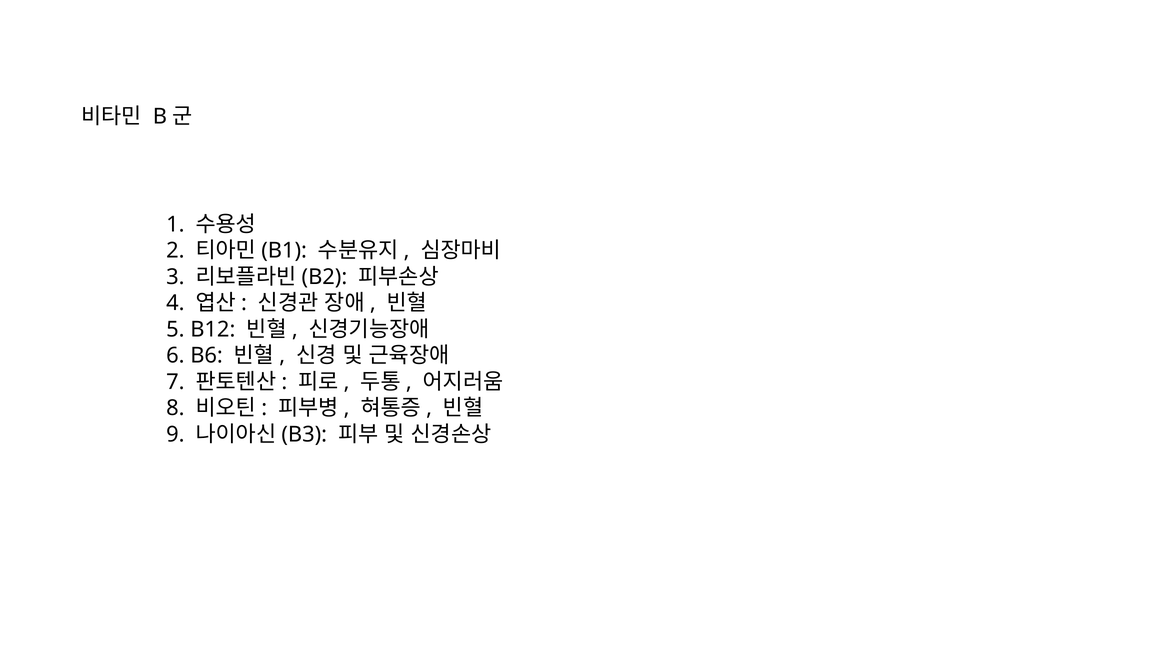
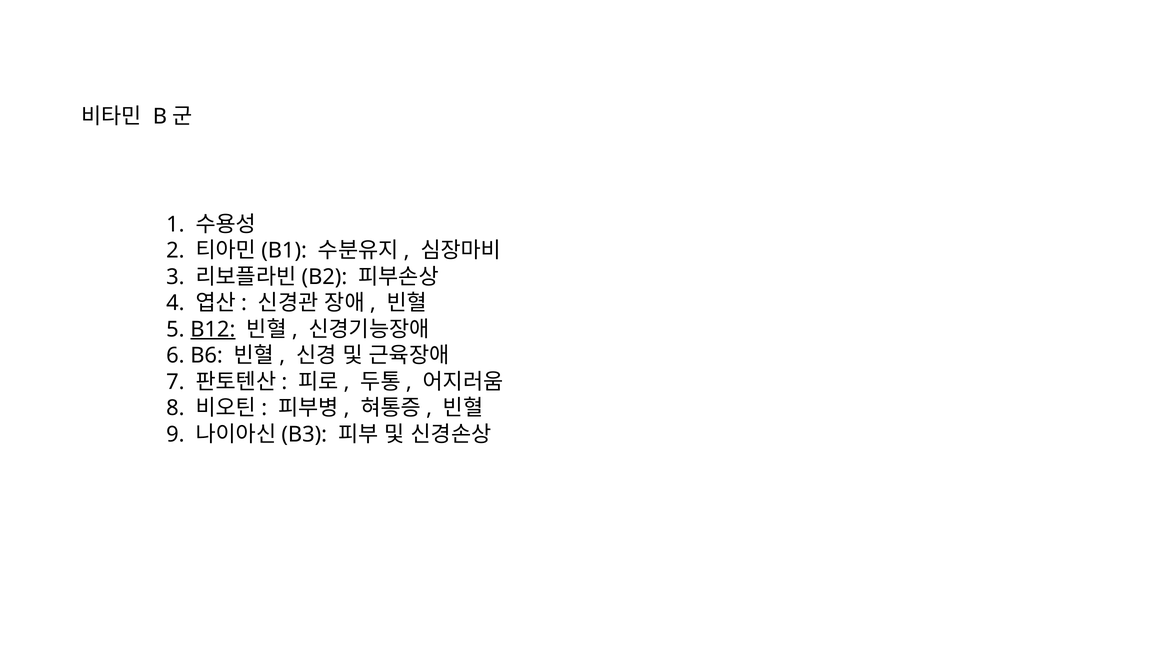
B12 underline: none -> present (213, 329)
